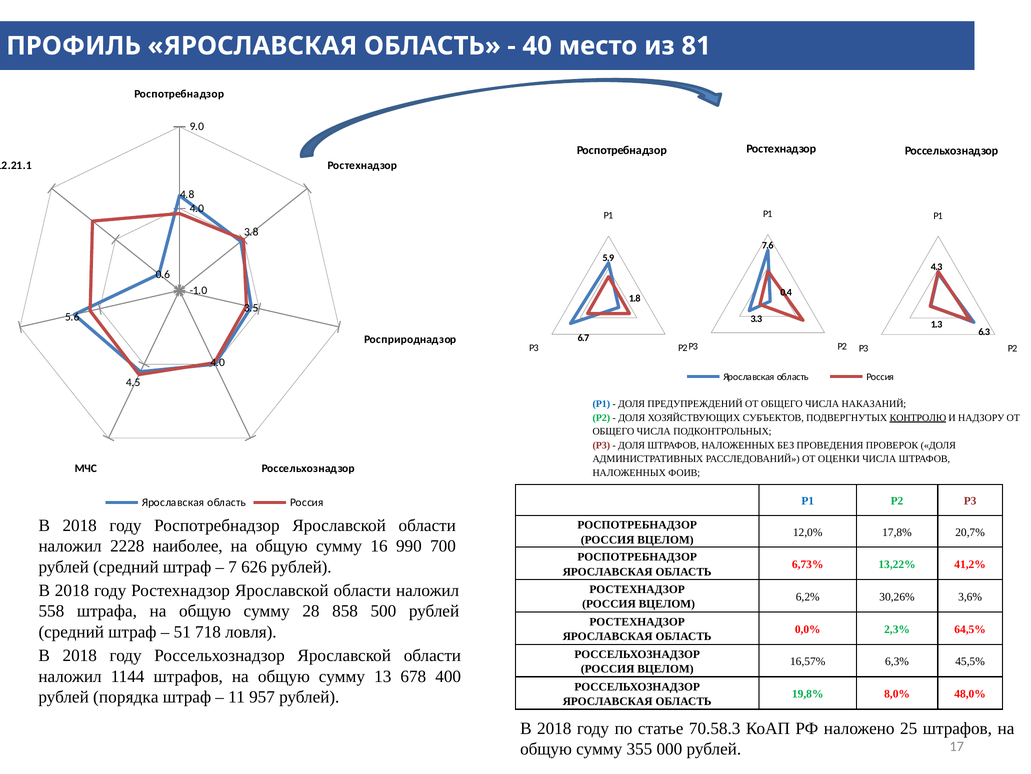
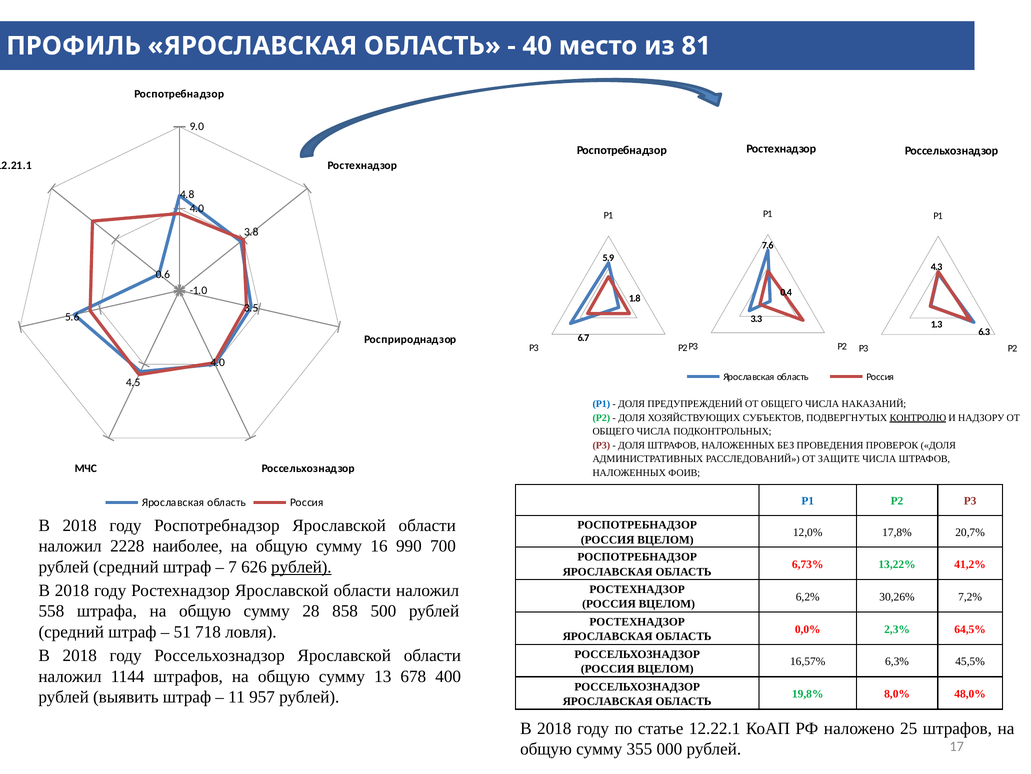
ОЦЕНКИ: ОЦЕНКИ -> ЗАЩИТЕ (839, 459)
рублей underline: none -> present (301, 566)
3,6%: 3,6% -> 7,2% (970, 596)
порядка: порядка -> выявить (126, 696)
70.58.3: 70.58.3 -> 12.22.1 (715, 728)
